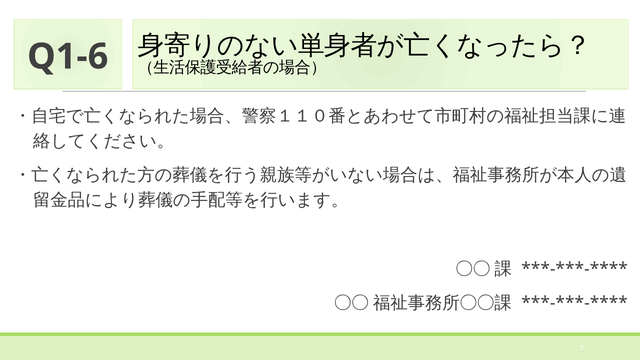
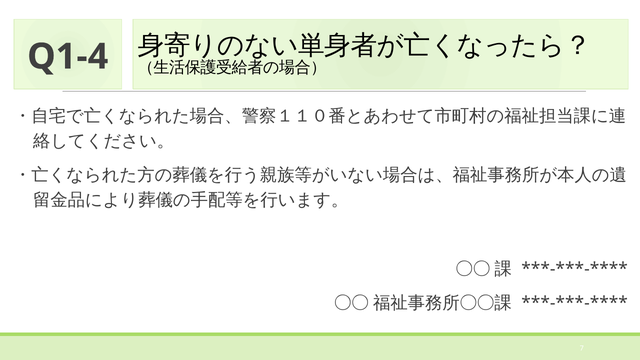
Q1-6: Q1-6 -> Q1-4 (68, 57)
